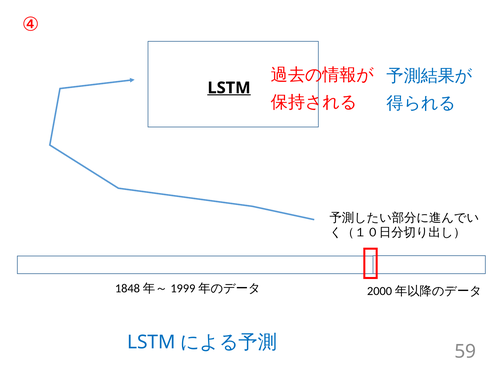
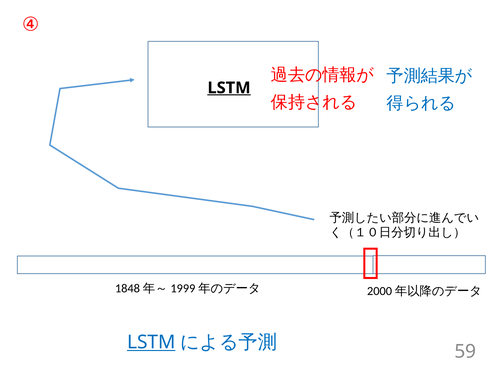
LSTM underline: none -> present (151, 342)
